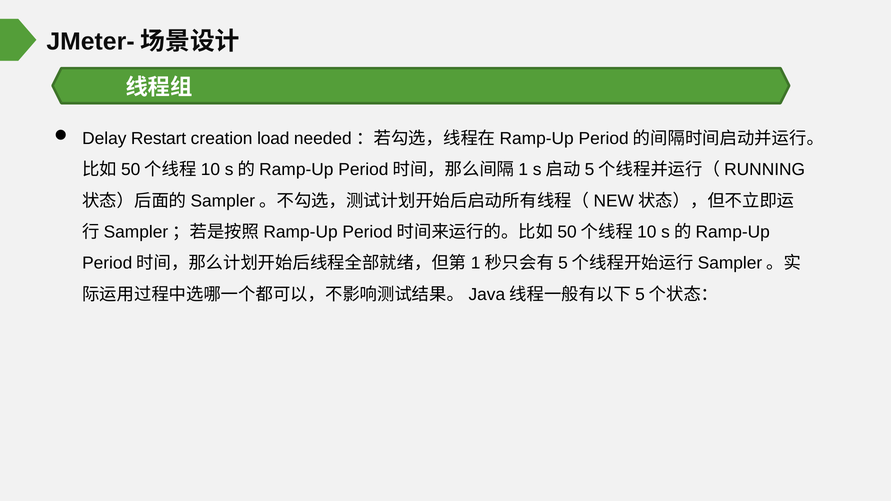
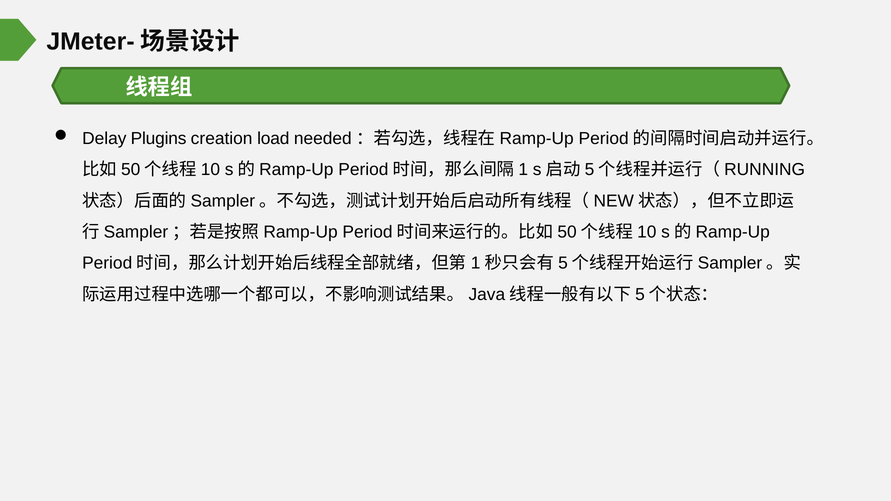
Restart: Restart -> Plugins (159, 139)
